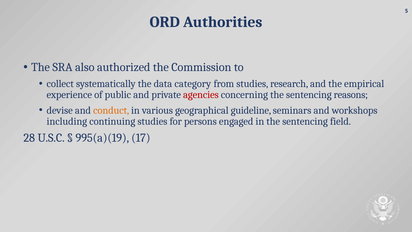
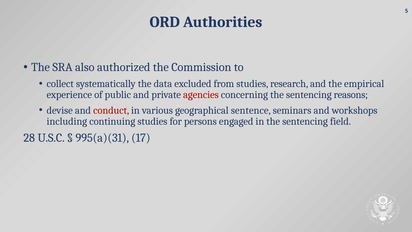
category: category -> excluded (193, 84)
conduct colour: orange -> red (111, 110)
guideline: guideline -> sentence (251, 110)
995(a)(19: 995(a)(19 -> 995(a)(31 (102, 138)
